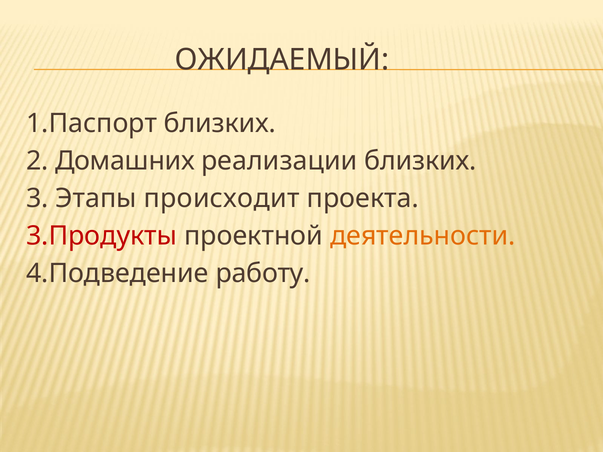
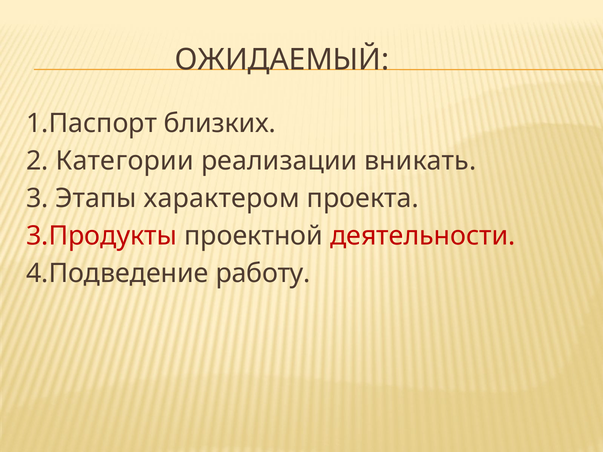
Домашних: Домашних -> Категории (125, 161)
реализации близких: близких -> вникать (420, 161)
происходит: происходит -> характером (222, 198)
деятельности colour: orange -> red (423, 236)
